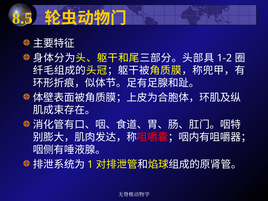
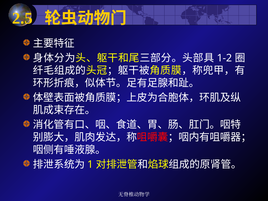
8.5: 8.5 -> 2.5 (22, 18)
